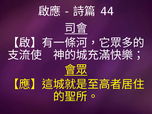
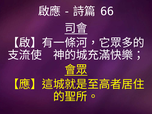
44: 44 -> 66 (107, 11)
